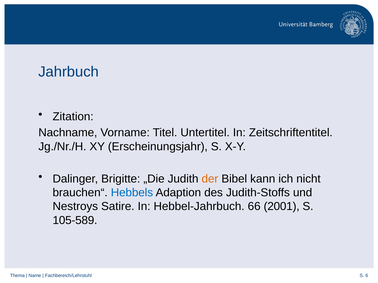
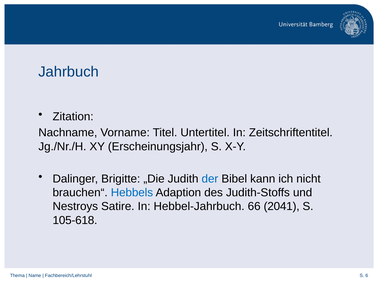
der colour: orange -> blue (210, 179)
2001: 2001 -> 2041 (282, 207)
105-589: 105-589 -> 105-618 (75, 221)
